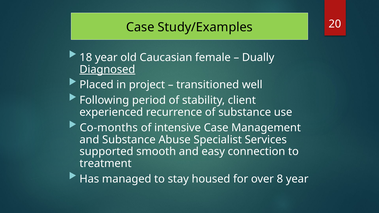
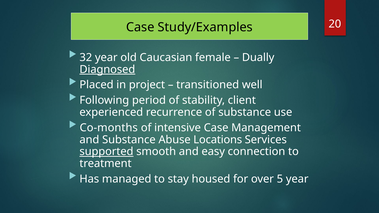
18: 18 -> 32 (86, 57)
Specialist: Specialist -> Locations (218, 140)
supported underline: none -> present (106, 152)
8: 8 -> 5 (280, 179)
